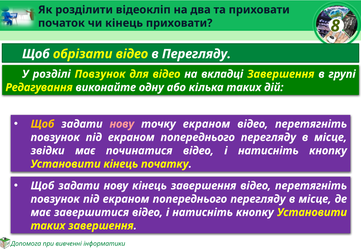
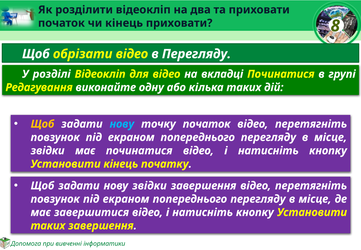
розділі Повзунок: Повзунок -> Відеокліп (100, 74)
вкладці Завершення: Завершення -> Починатися (281, 74)
нову colour: pink -> light blue (122, 124)
точку екраном: екраном -> початок (207, 124)
нову кінець: кінець -> звідки (149, 186)
